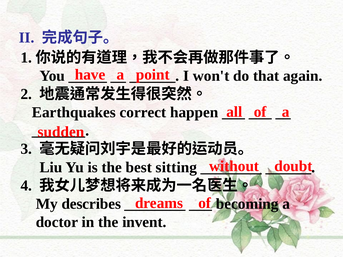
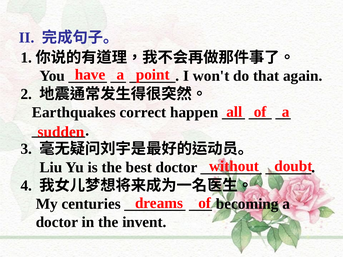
best sitting: sitting -> doctor (177, 167)
describes: describes -> centuries (91, 204)
